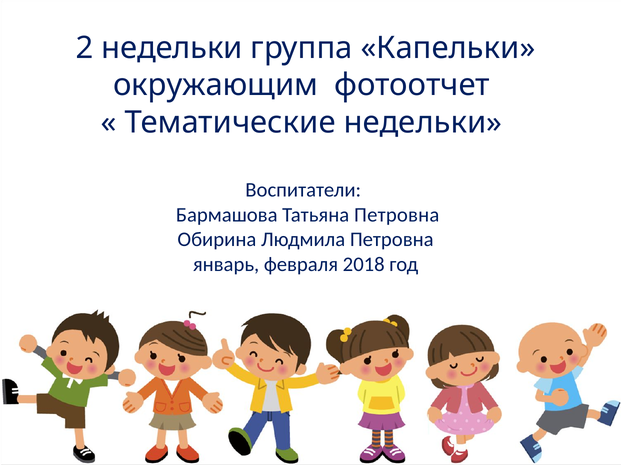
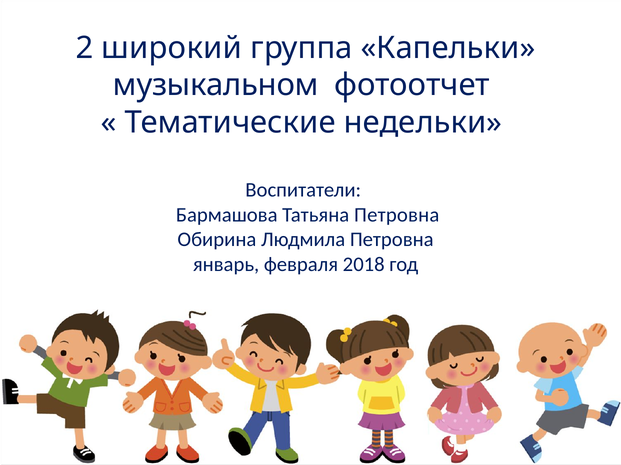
2 недельки: недельки -> широкий (172, 48)
окружающим: окружающим -> музыкальном (216, 85)
